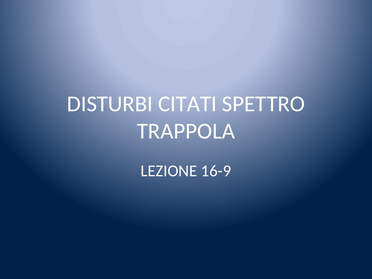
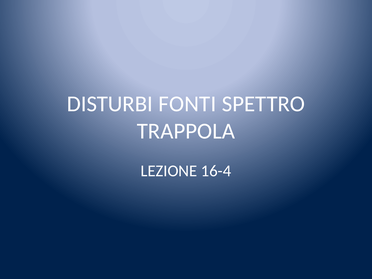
CITATI: CITATI -> FONTI (187, 104)
16-9: 16-9 -> 16-4 (216, 171)
